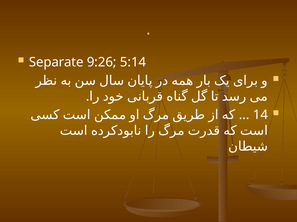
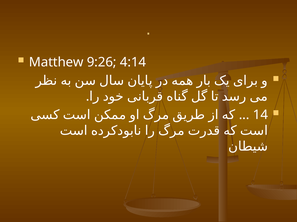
Separate: Separate -> Matthew (56, 62)
5:14: 5:14 -> 4:14 (133, 62)
